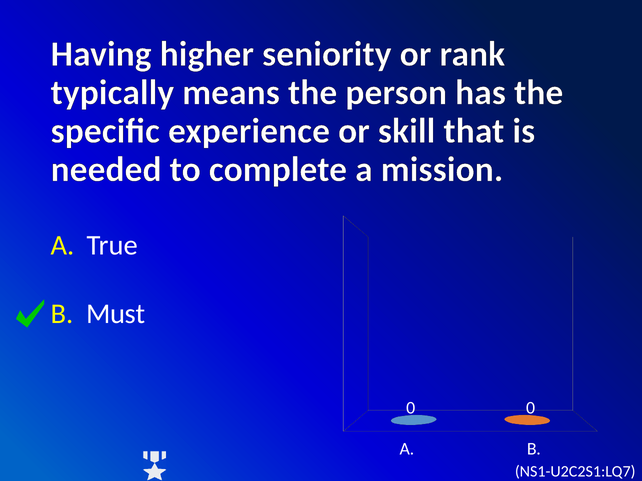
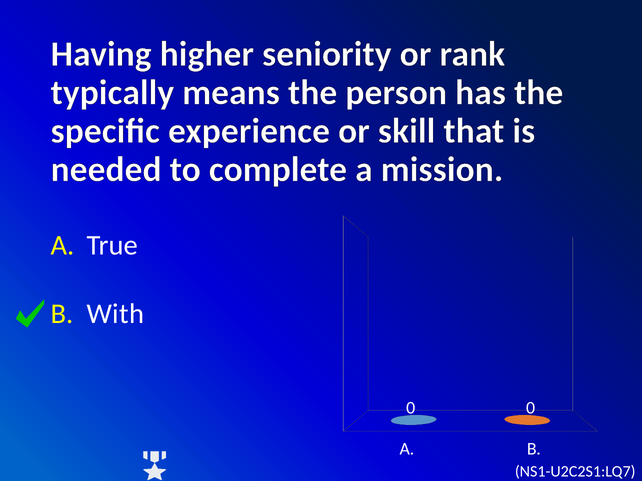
Must: Must -> With (115, 314)
